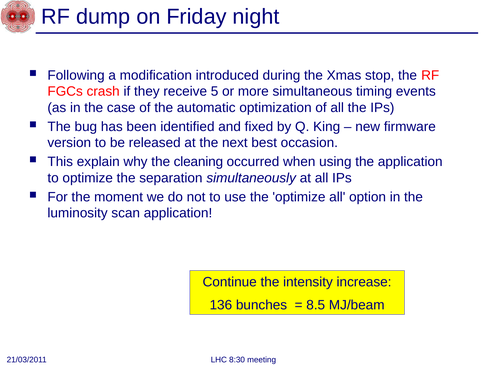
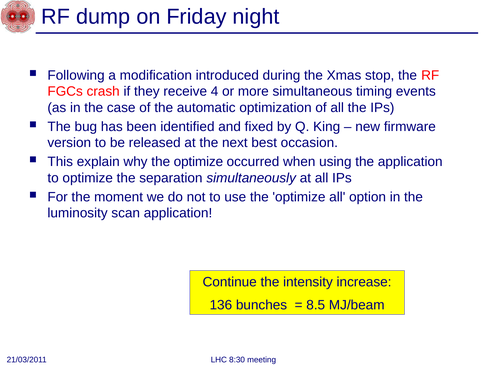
5: 5 -> 4 (215, 91)
why the cleaning: cleaning -> optimize (198, 162)
